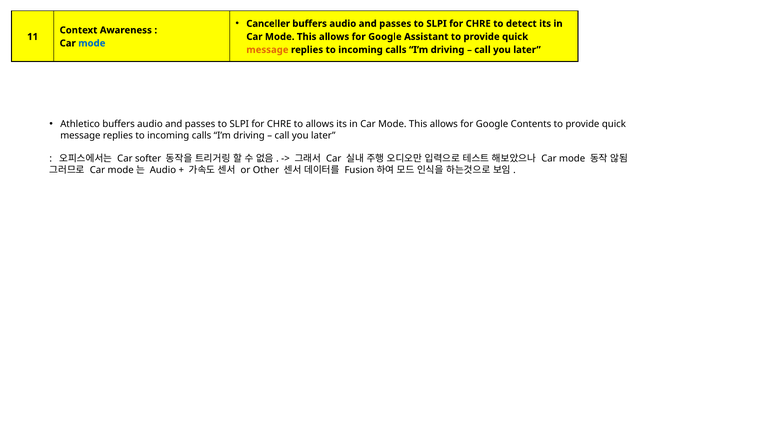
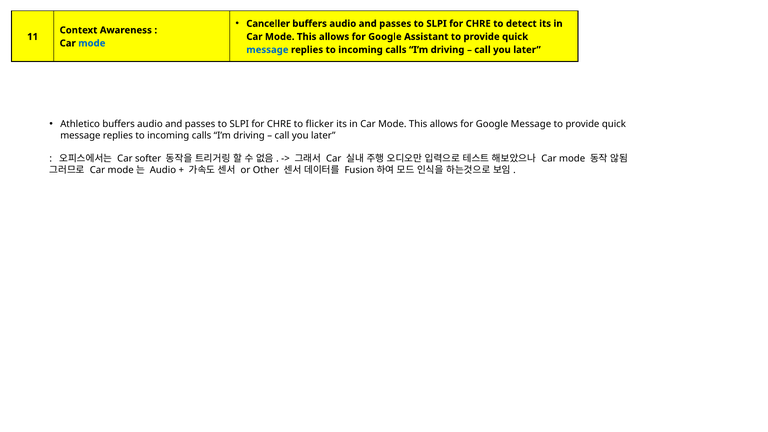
message colour: orange -> blue (267, 50)
to allows: allows -> flicker (320, 124)
Google Contents: Contents -> Message (531, 124)
